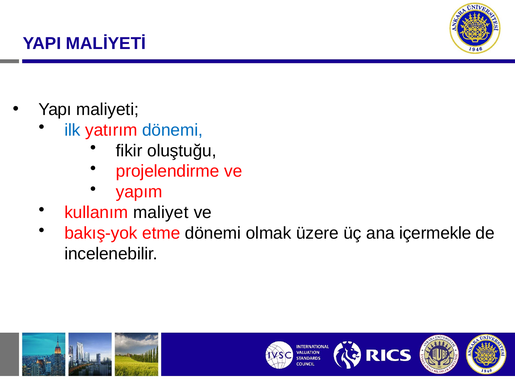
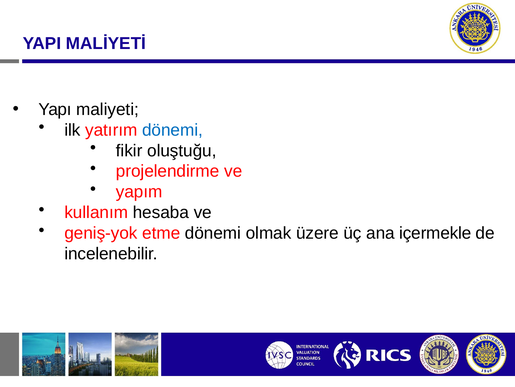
ilk colour: blue -> black (72, 130)
maliyet: maliyet -> hesaba (161, 212)
bakış-yok: bakış-yok -> geniş-yok (101, 233)
